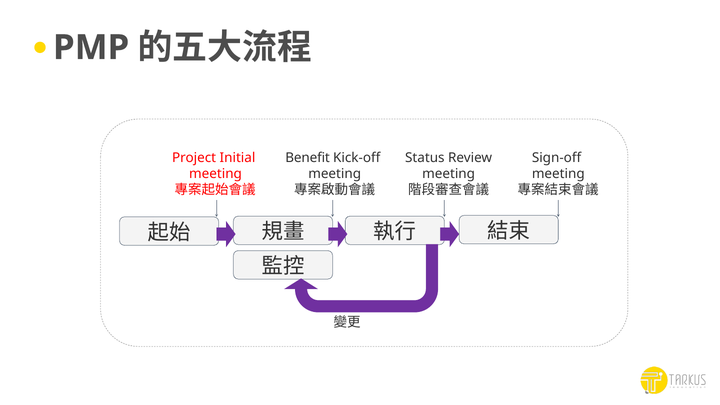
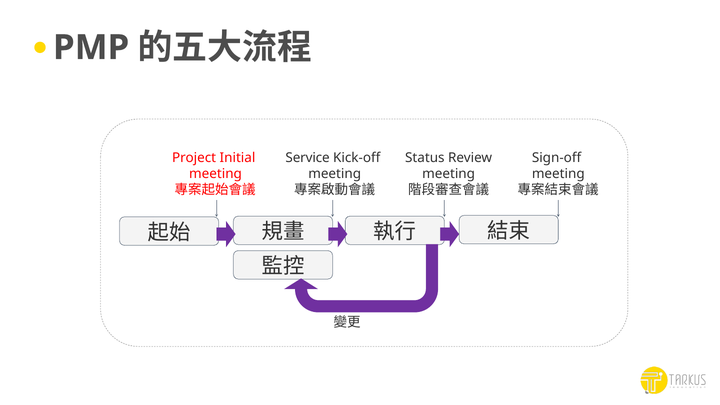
Benefit: Benefit -> Service (308, 158)
